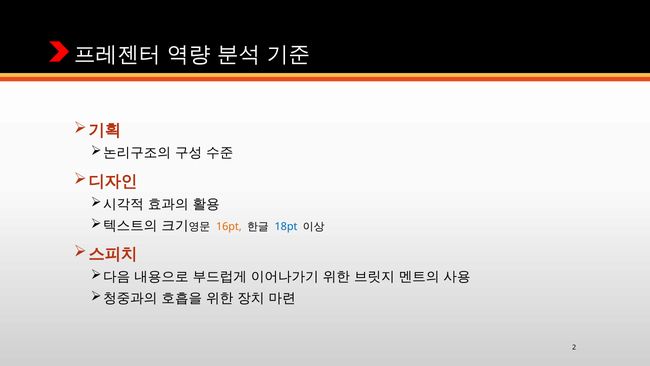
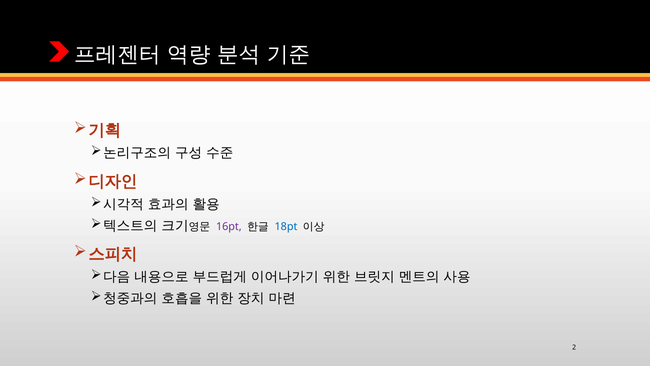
16pt colour: orange -> purple (229, 226)
